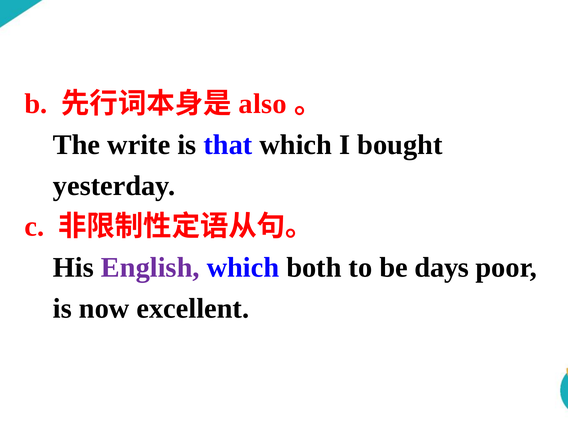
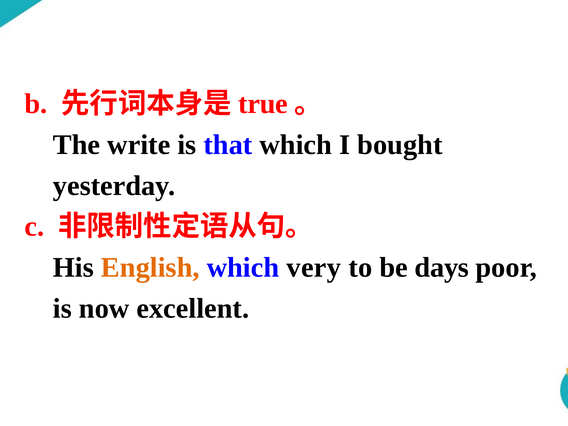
also: also -> true (263, 104)
English colour: purple -> orange (150, 267)
both: both -> very (314, 267)
